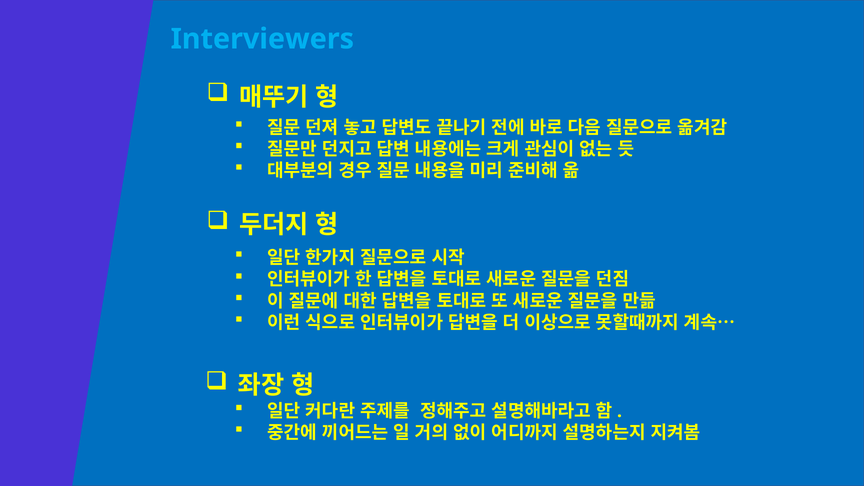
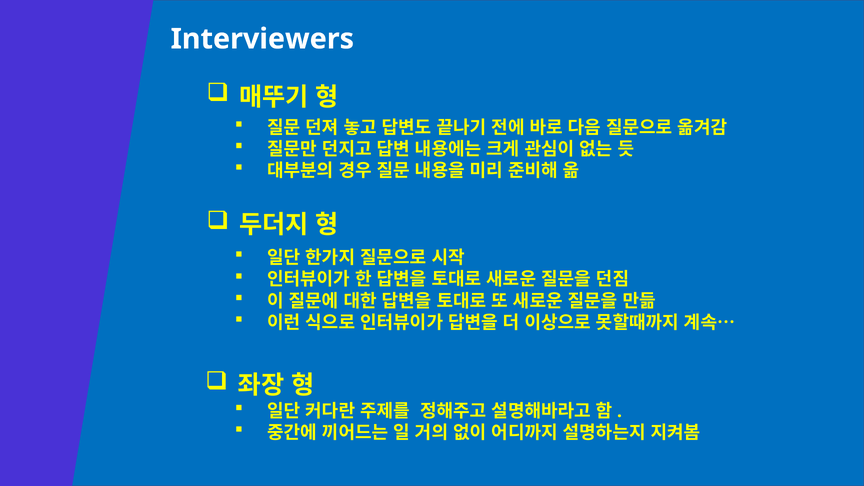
Interviewers colour: light blue -> white (262, 39)
